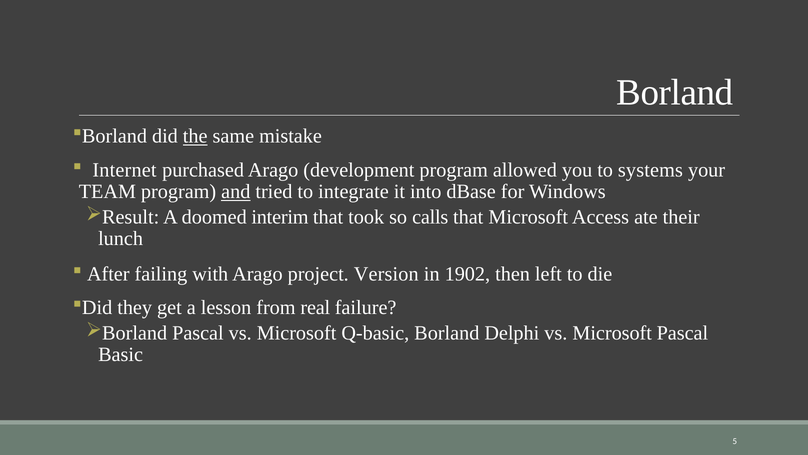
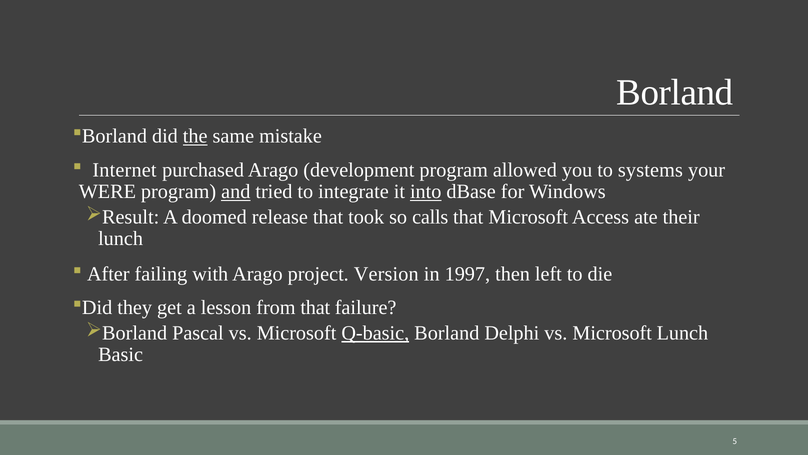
TEAM: TEAM -> WERE (107, 192)
into underline: none -> present (426, 192)
interim: interim -> release (280, 217)
1902: 1902 -> 1997 (467, 274)
from real: real -> that (315, 307)
Q-basic underline: none -> present (375, 333)
Microsoft Pascal: Pascal -> Lunch (682, 333)
